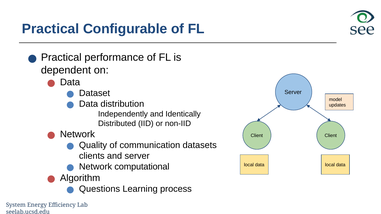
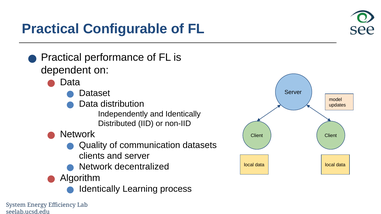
computational: computational -> decentralized (142, 167)
Questions: Questions -> Identically (100, 189)
